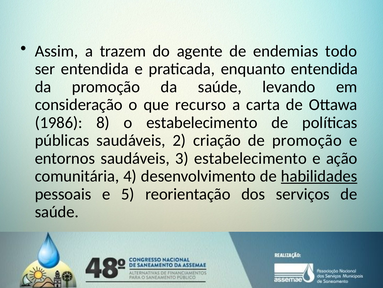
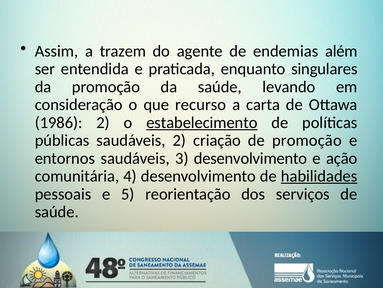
todo: todo -> além (341, 51)
enquanto entendida: entendida -> singulares (324, 69)
1986 8: 8 -> 2 (103, 122)
estabelecimento underline: none -> present (202, 122)
3 estabelecimento: estabelecimento -> desenvolvimento (251, 158)
